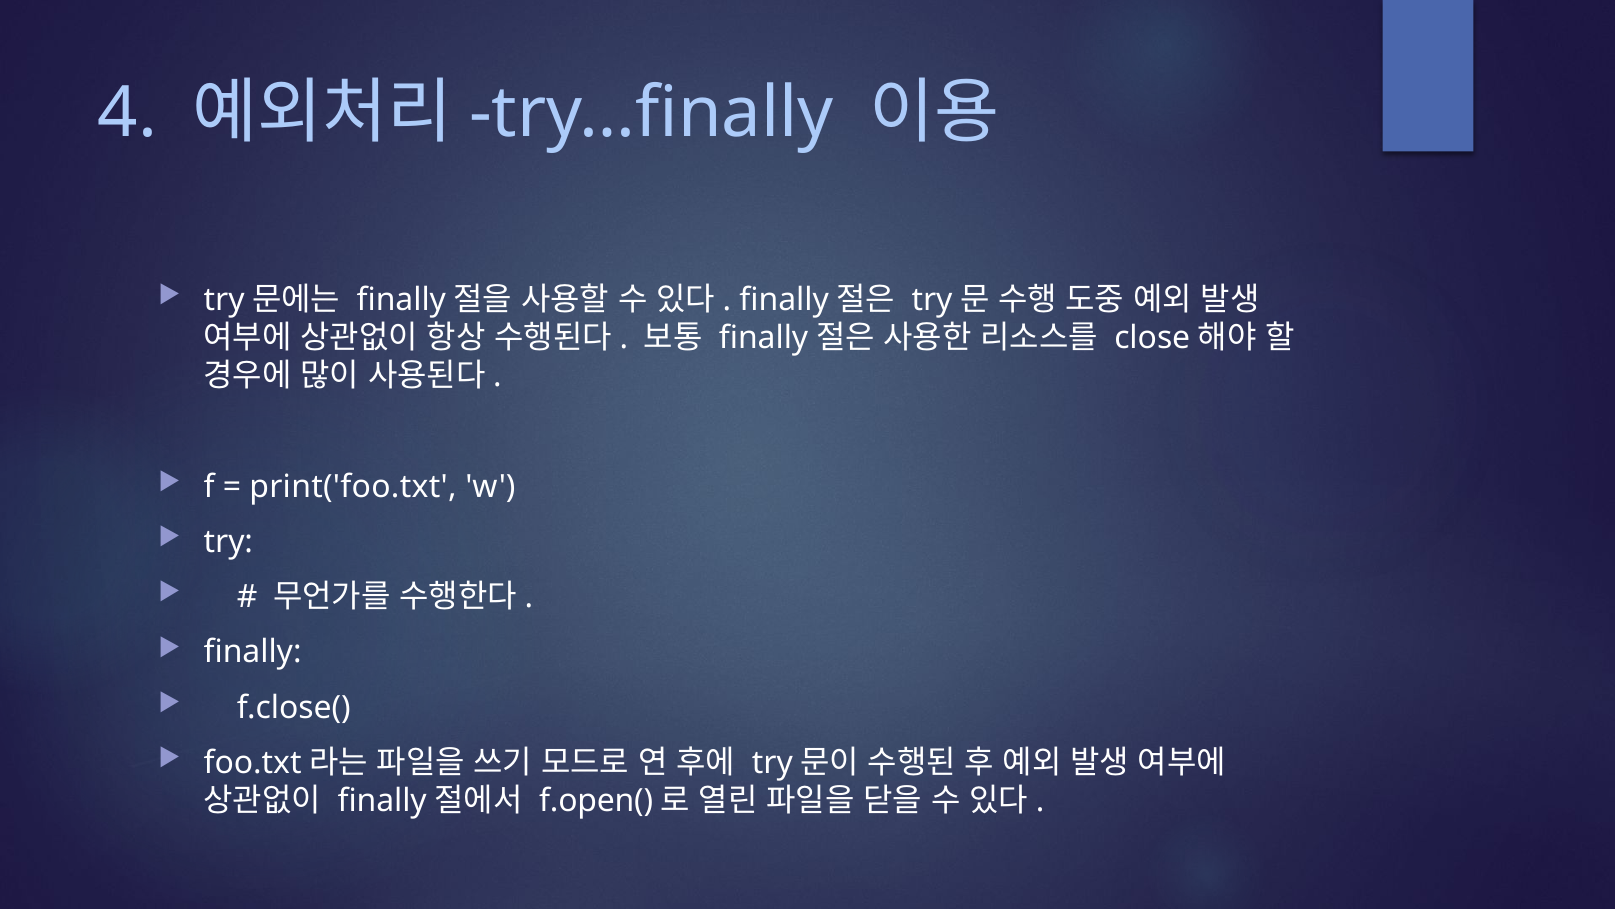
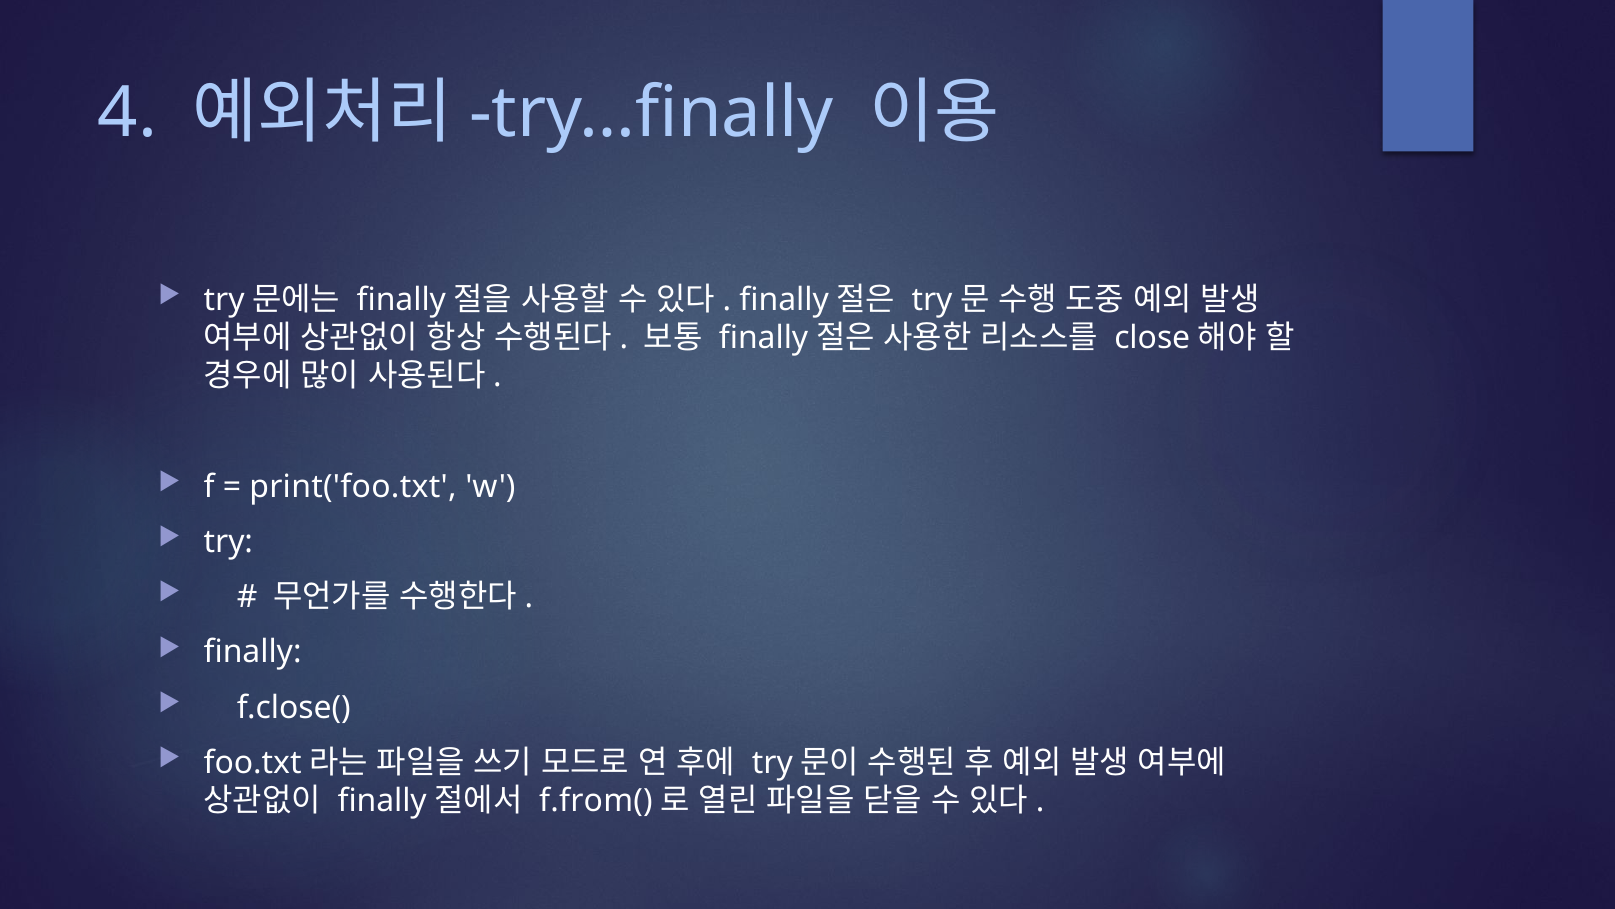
f.open(: f.open( -> f.from( (596, 801)
